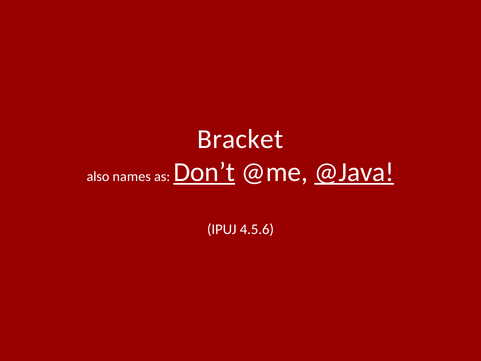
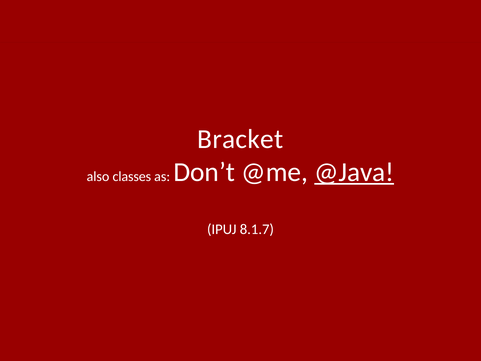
names: names -> classes (132, 176)
Don’t underline: present -> none (204, 172)
4.5.6: 4.5.6 -> 8.1.7 (257, 229)
